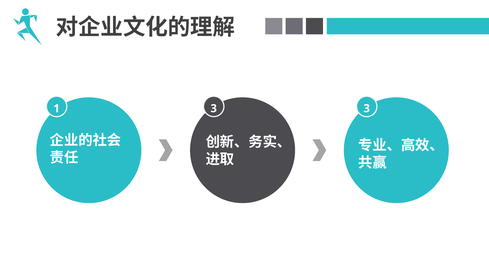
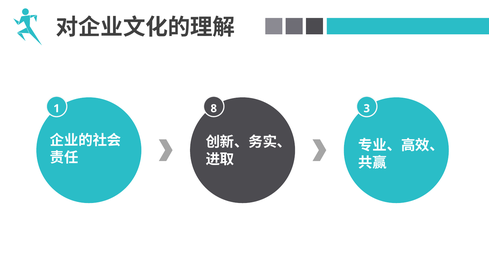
1 3: 3 -> 8 (214, 109)
